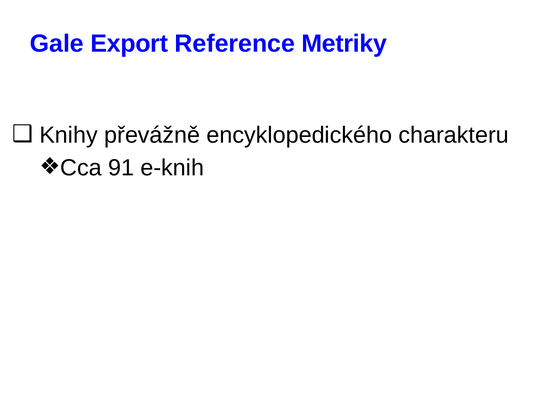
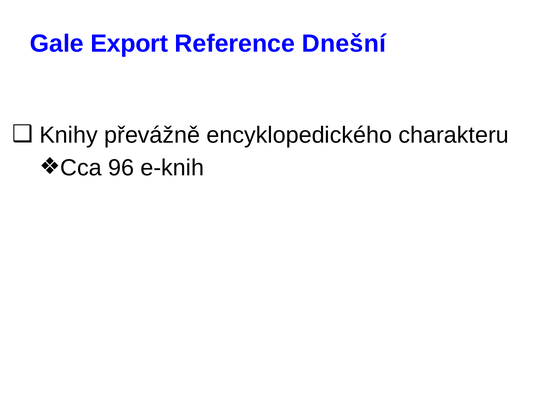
Metriky: Metriky -> Dnešní (344, 44)
91: 91 -> 96 (121, 168)
